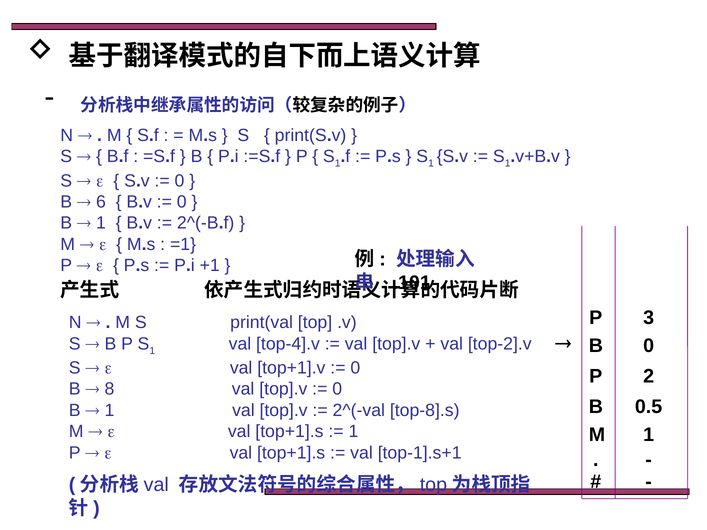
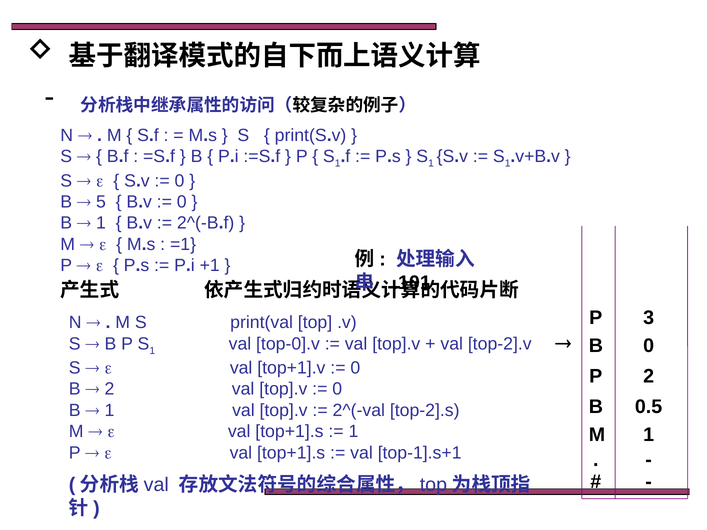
6: 6 -> 5 (101, 202)
top-4].v: top-4].v -> top-0].v (288, 344)
8: 8 -> 2 (109, 389)
top-8].s: top-8].s -> top-2].s (425, 410)
